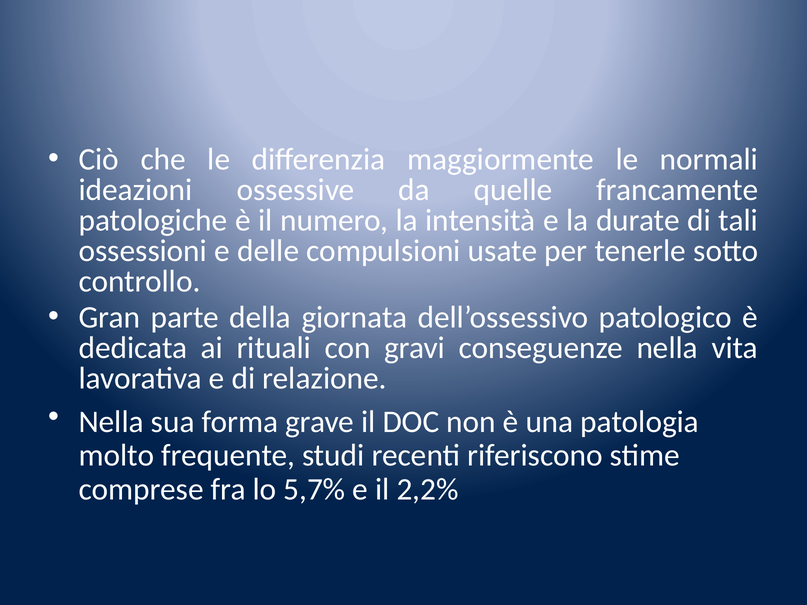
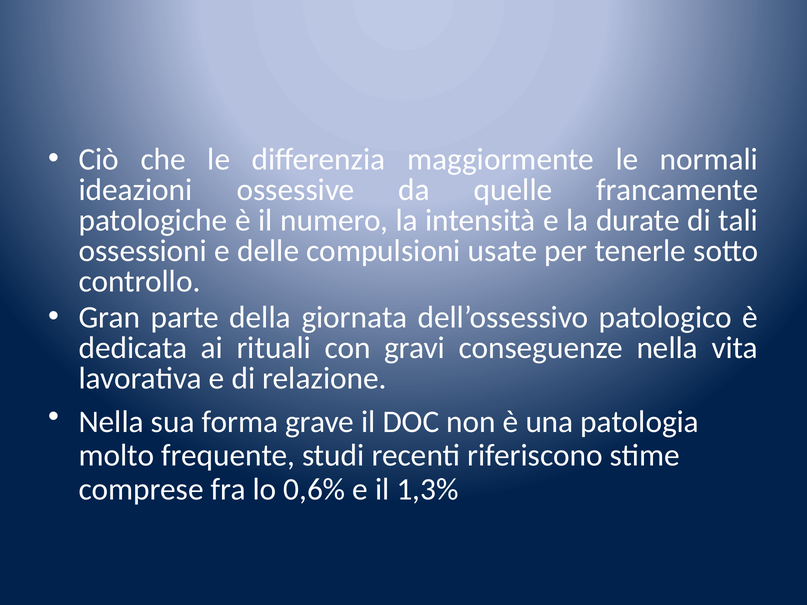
5,7%: 5,7% -> 0,6% (314, 490)
2,2%: 2,2% -> 1,3% (428, 490)
